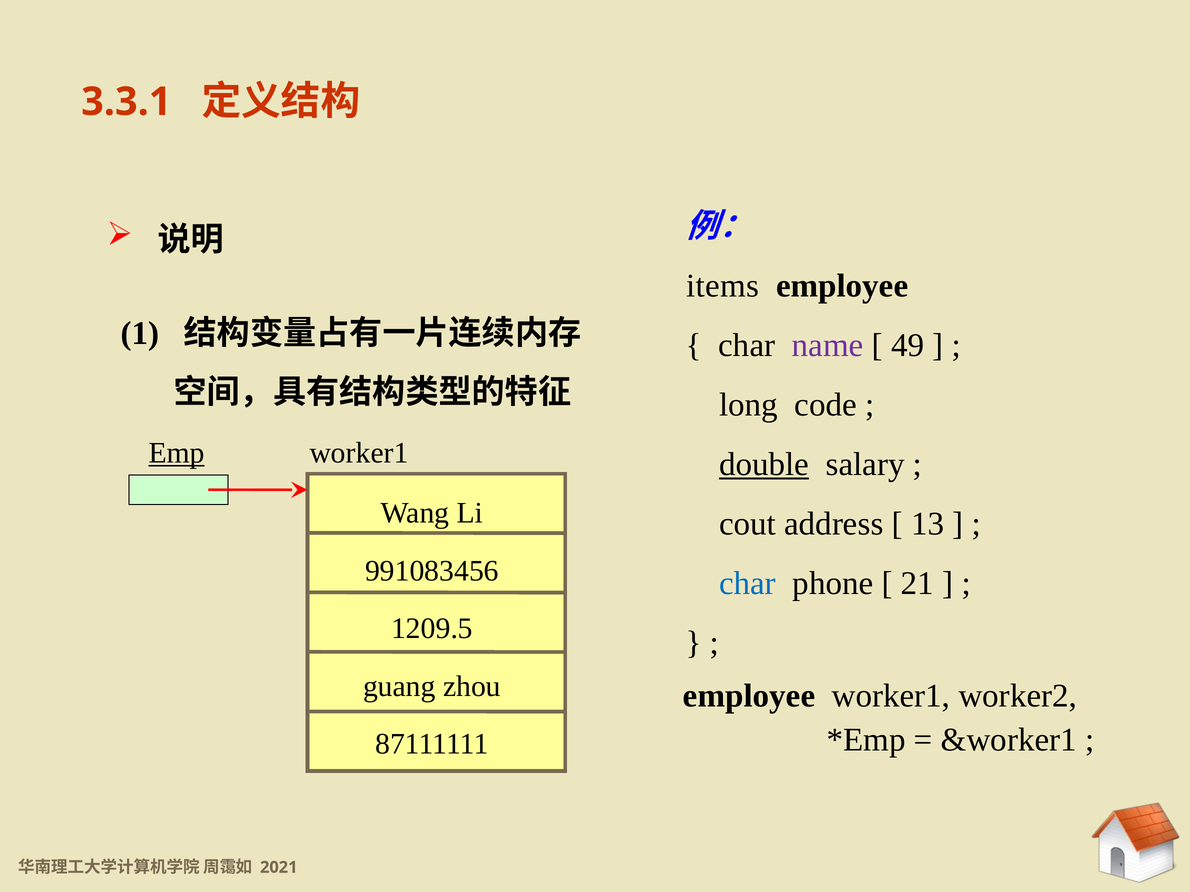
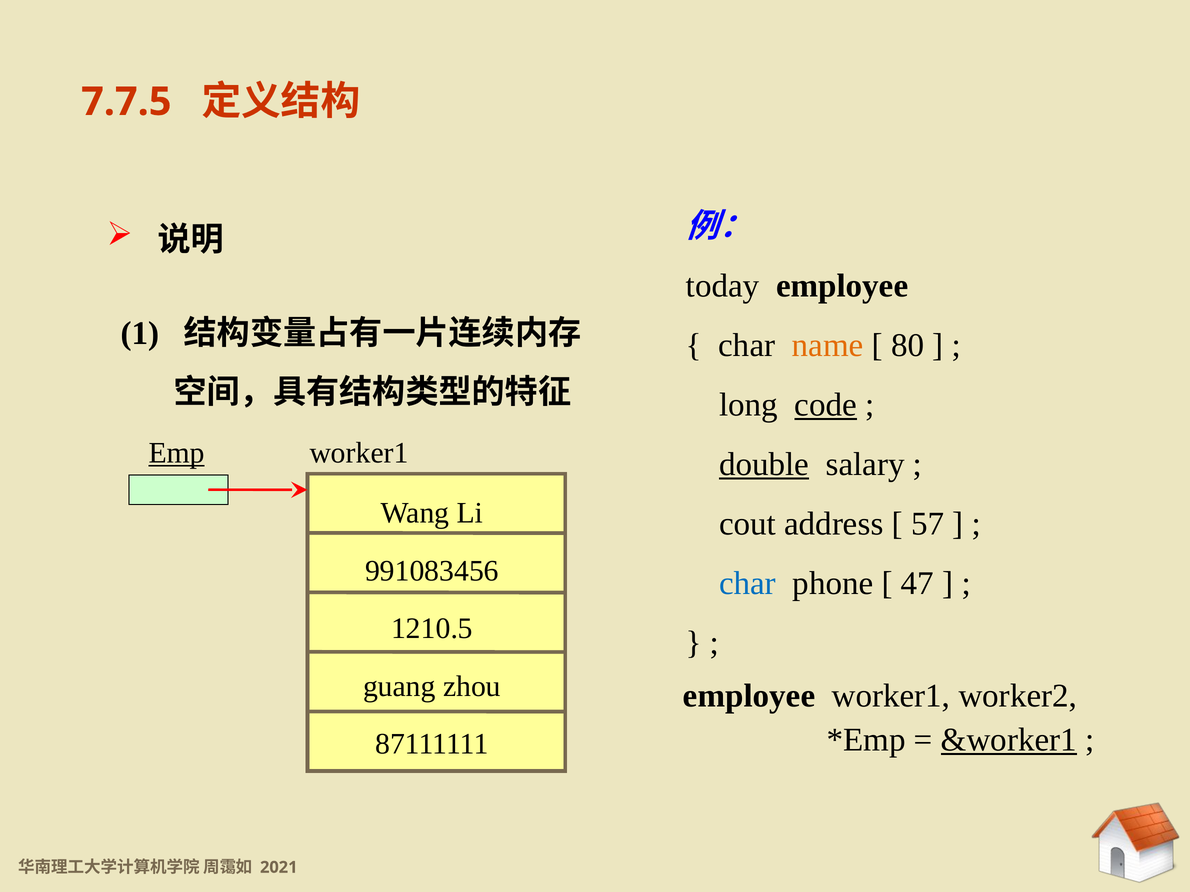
3.3.1: 3.3.1 -> 7.7.5 (126, 102)
items: items -> today (723, 286)
name colour: purple -> orange (828, 345)
49: 49 -> 80 (908, 345)
code underline: none -> present (826, 405)
13: 13 -> 57 (928, 524)
21: 21 -> 47 (917, 583)
1209.5: 1209.5 -> 1210.5 (432, 629)
&worker1 underline: none -> present (1009, 740)
